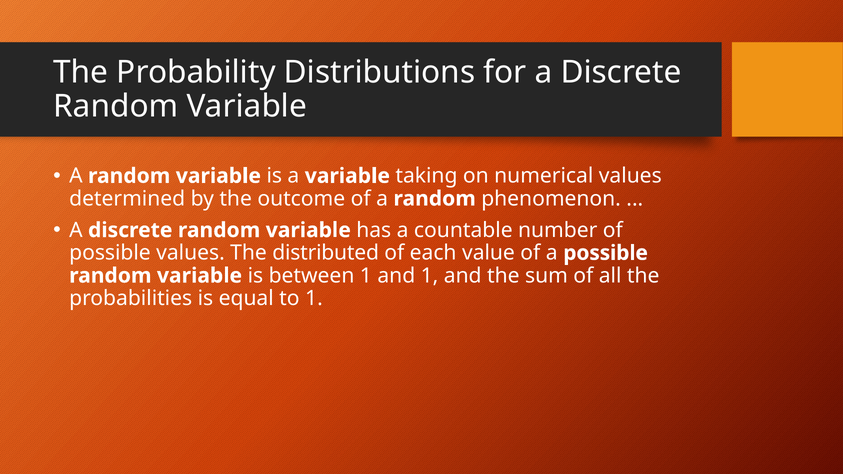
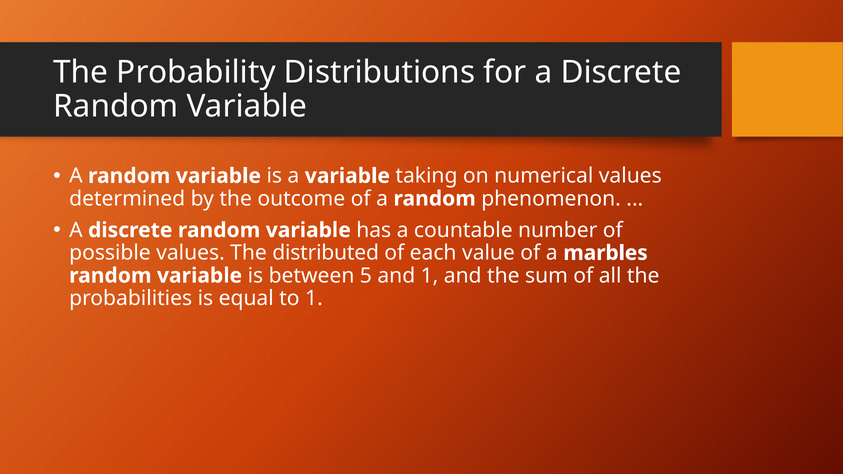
a possible: possible -> marbles (606, 253)
between 1: 1 -> 5 (366, 276)
